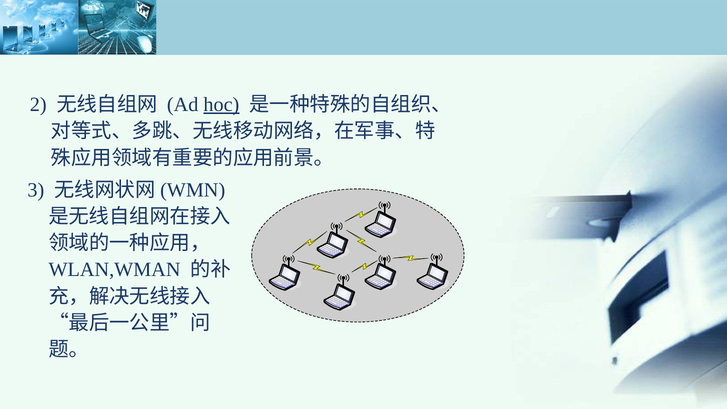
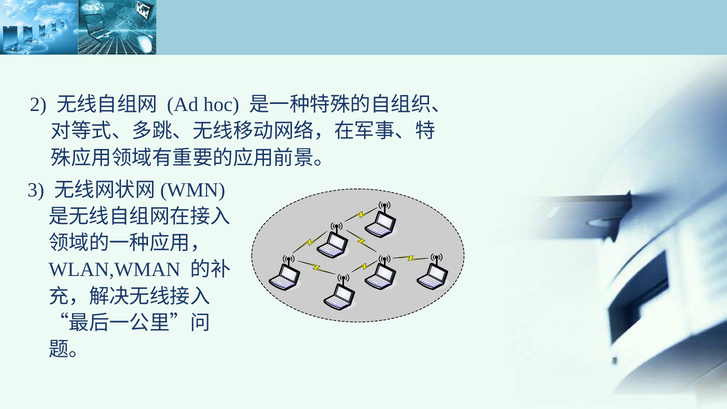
hoc underline: present -> none (221, 105)
